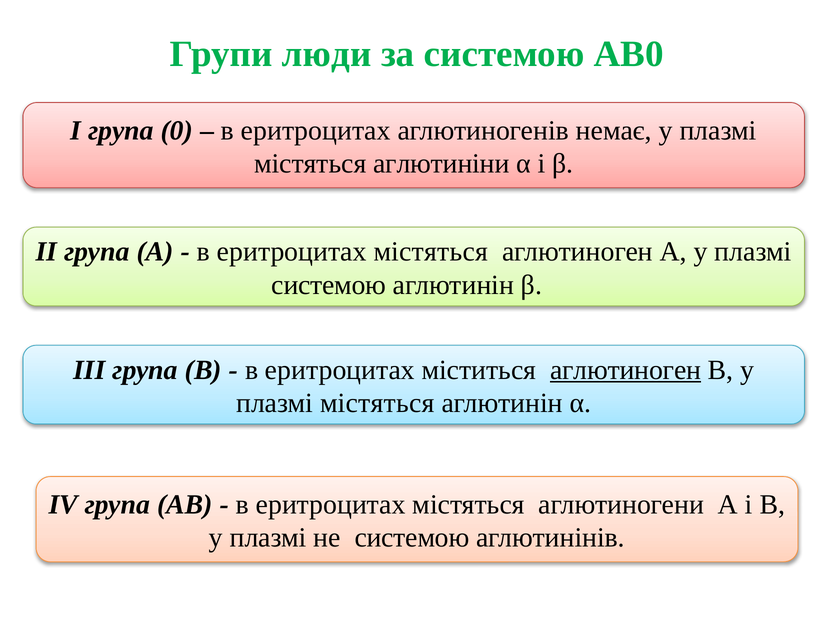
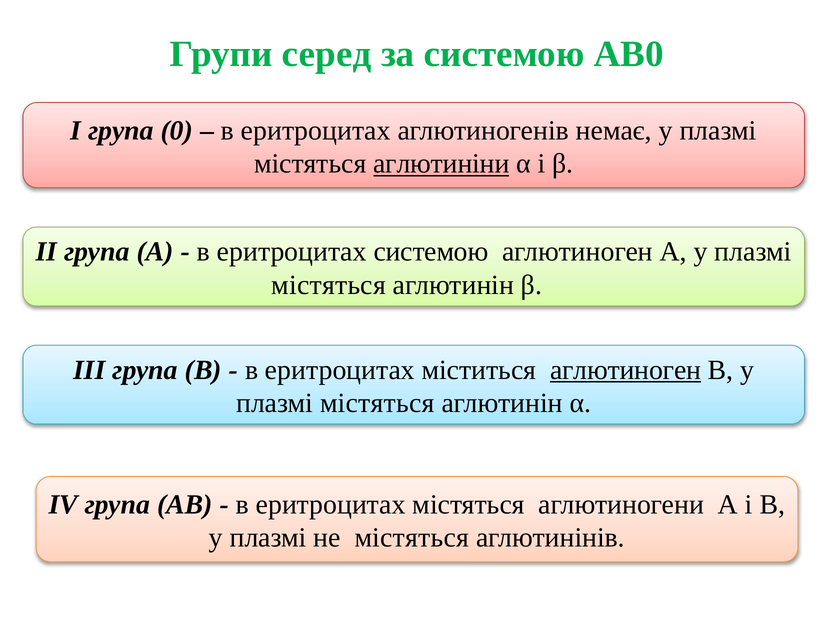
люди: люди -> серед (327, 54)
аглютиніни underline: none -> present (441, 164)
містяться: містяться -> системою (431, 252)
системою: системою -> містяться (329, 285)
не системою: системою -> містяться (412, 538)
